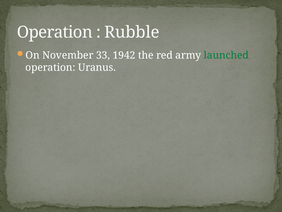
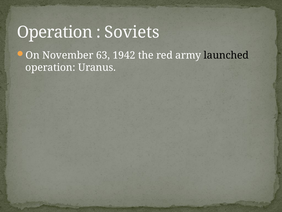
Rubble: Rubble -> Soviets (132, 32)
33: 33 -> 63 (103, 55)
launched colour: green -> black (226, 55)
